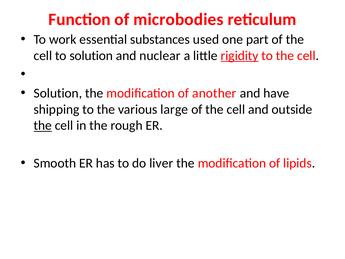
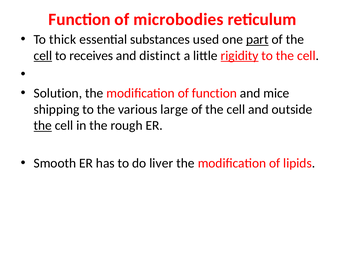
work: work -> thick (63, 39)
part underline: none -> present (257, 39)
cell underline: none -> present (43, 56)
to solution: solution -> receives (91, 56)
nuclear: nuclear -> distinct (160, 56)
of another: another -> function (214, 93)
have: have -> mice (276, 93)
